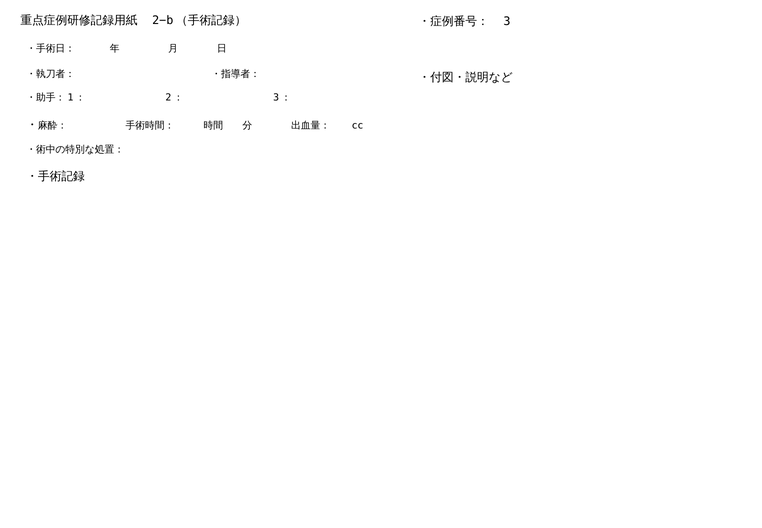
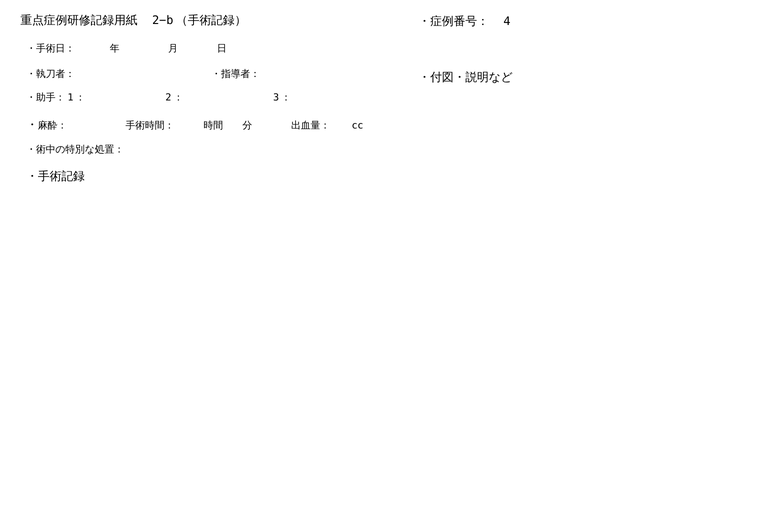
3: 3 -> 4 (507, 21)
